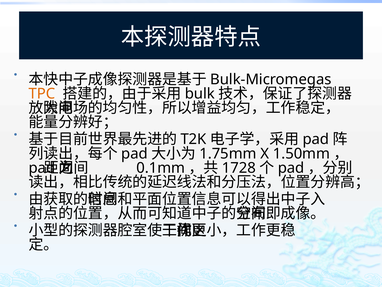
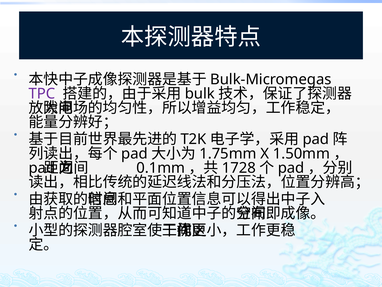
TPC colour: orange -> purple (42, 94)
